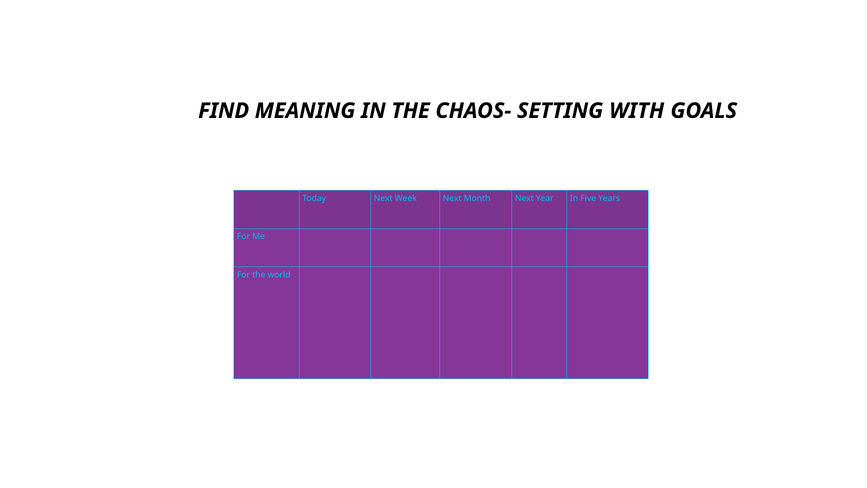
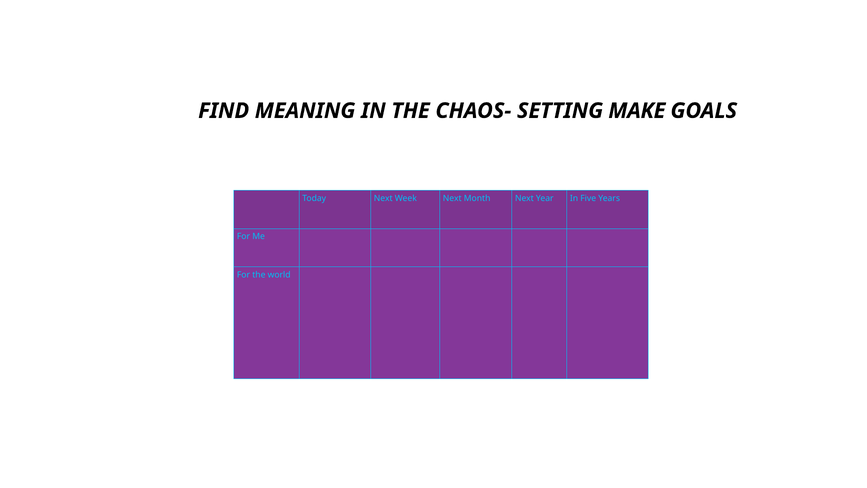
WITH: WITH -> MAKE (637, 111)
